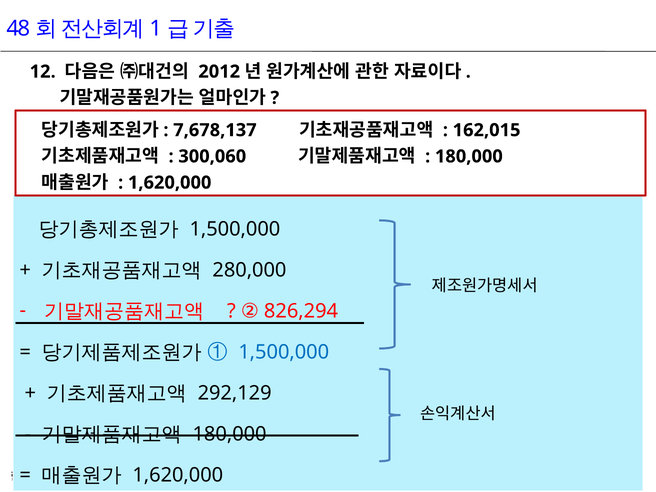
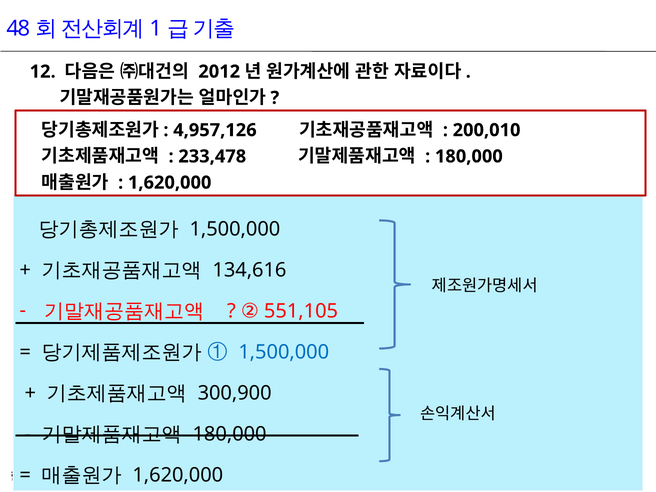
7,678,137: 7,678,137 -> 4,957,126 (215, 130)
162,015: 162,015 -> 200,010 (487, 130)
300,060: 300,060 -> 233,478 (212, 156)
280,000: 280,000 -> 134,616 (249, 270)
826,294: 826,294 -> 551,105 (301, 311)
292,129: 292,129 -> 300,900 (235, 393)
